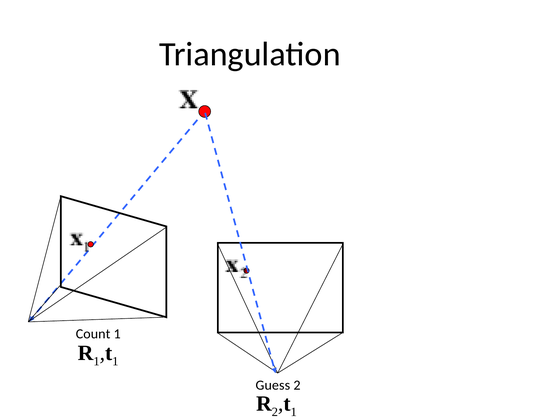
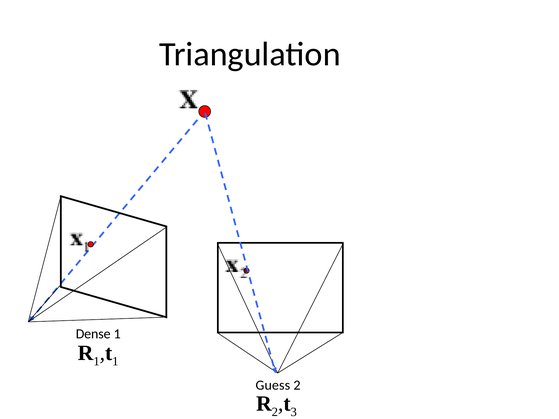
Count: Count -> Dense (93, 334)
1: 1 -> 3 (294, 412)
